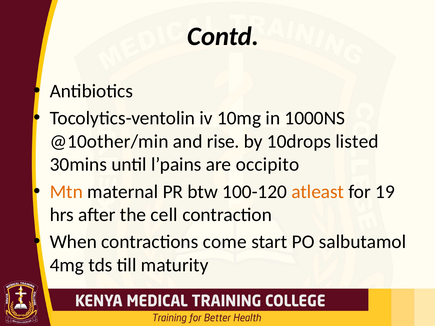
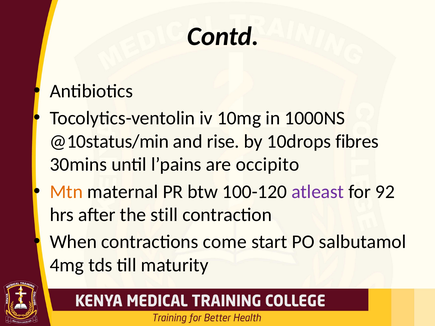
@10other/min: @10other/min -> @10status/min (109, 142)
listed: listed -> fibres (357, 142)
atleast colour: orange -> purple (318, 192)
19: 19 -> 92 (385, 192)
cell: cell -> still (164, 215)
